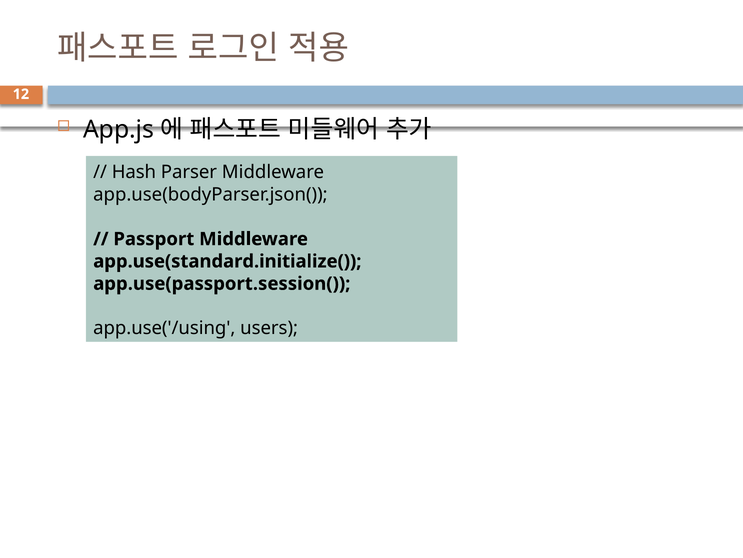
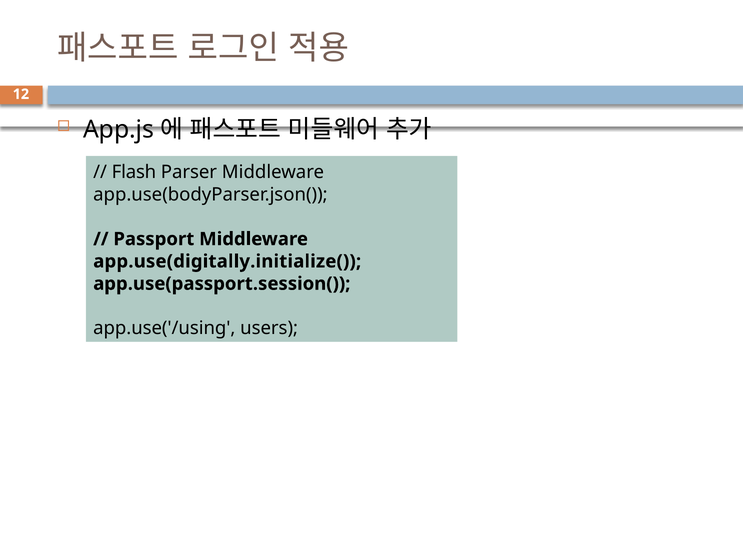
Hash: Hash -> Flash (134, 172)
app.use(standard.initialize(: app.use(standard.initialize( -> app.use(digitally.initialize( (227, 261)
